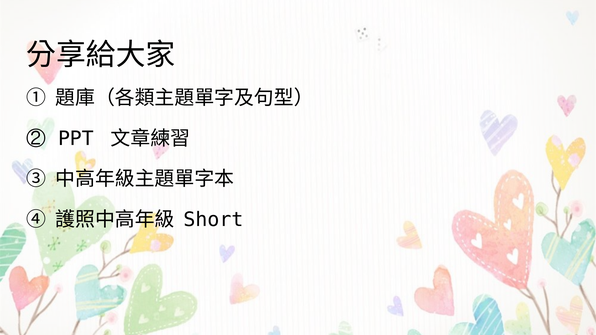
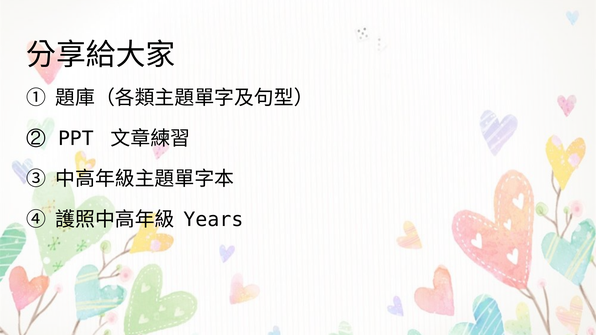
Short: Short -> Years (213, 220)
